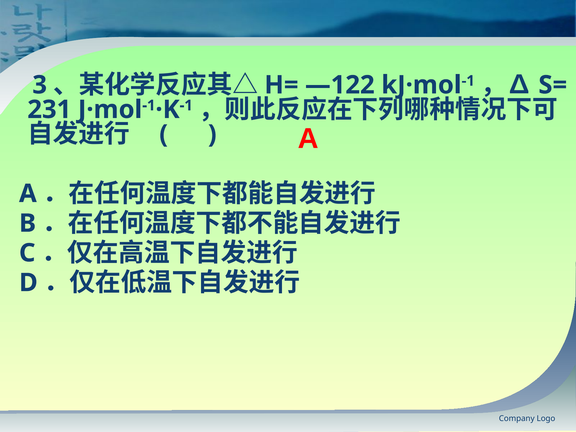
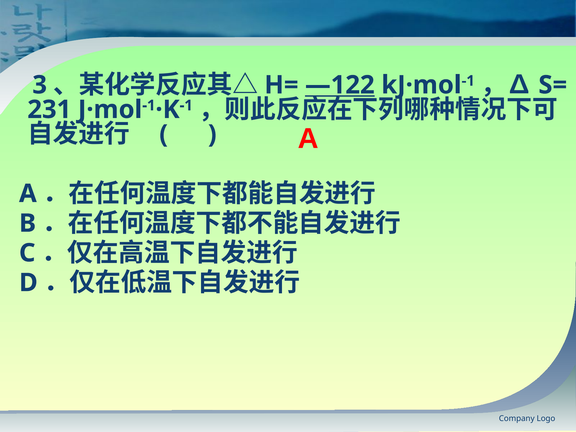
—122 underline: none -> present (340, 85)
